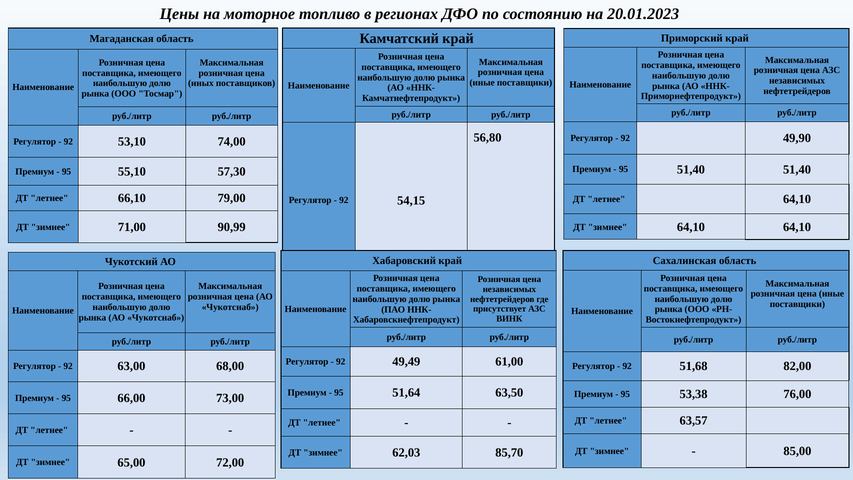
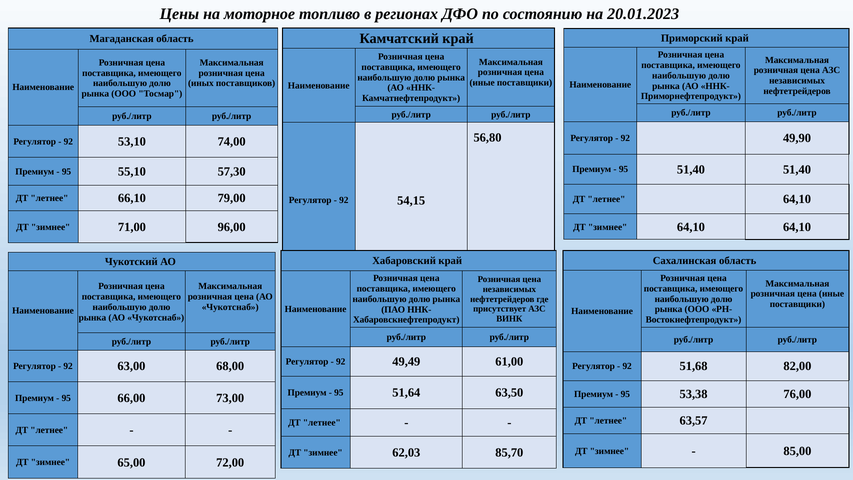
90,99: 90,99 -> 96,00 (232, 227)
